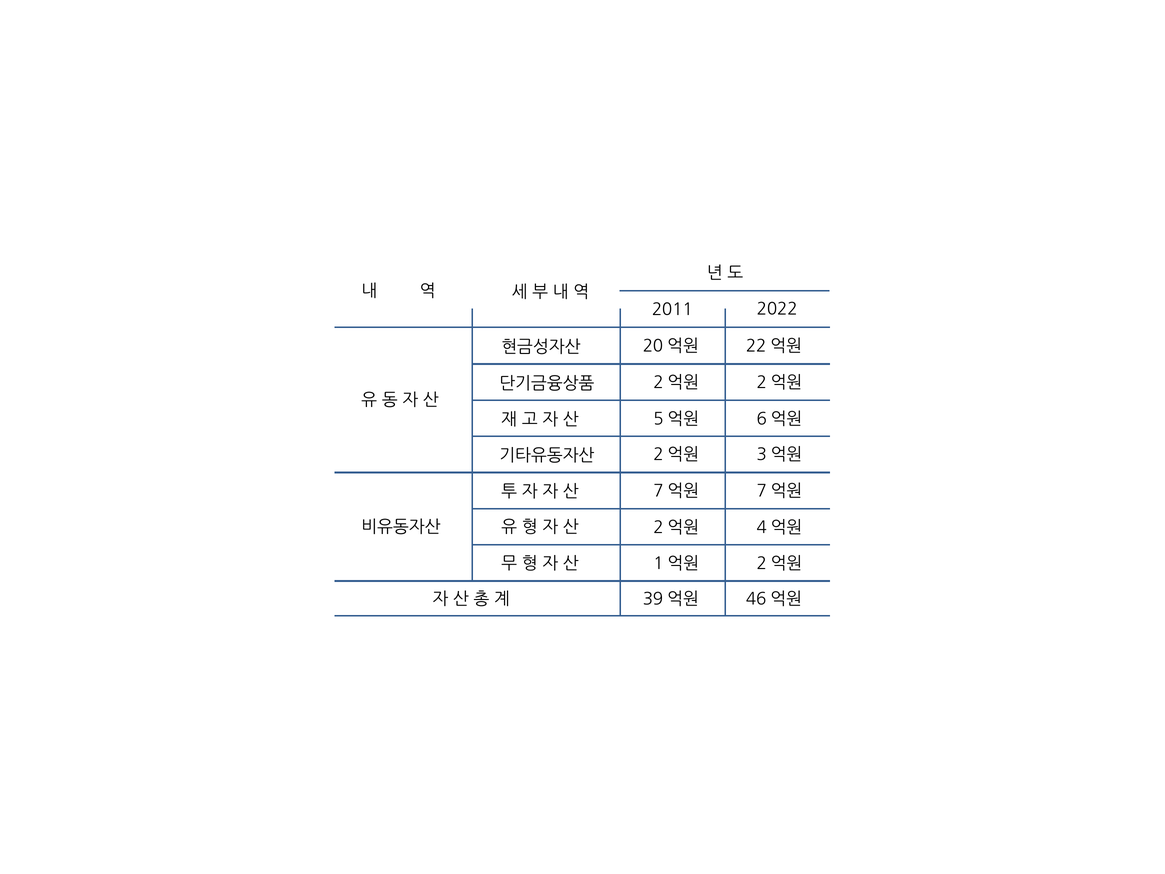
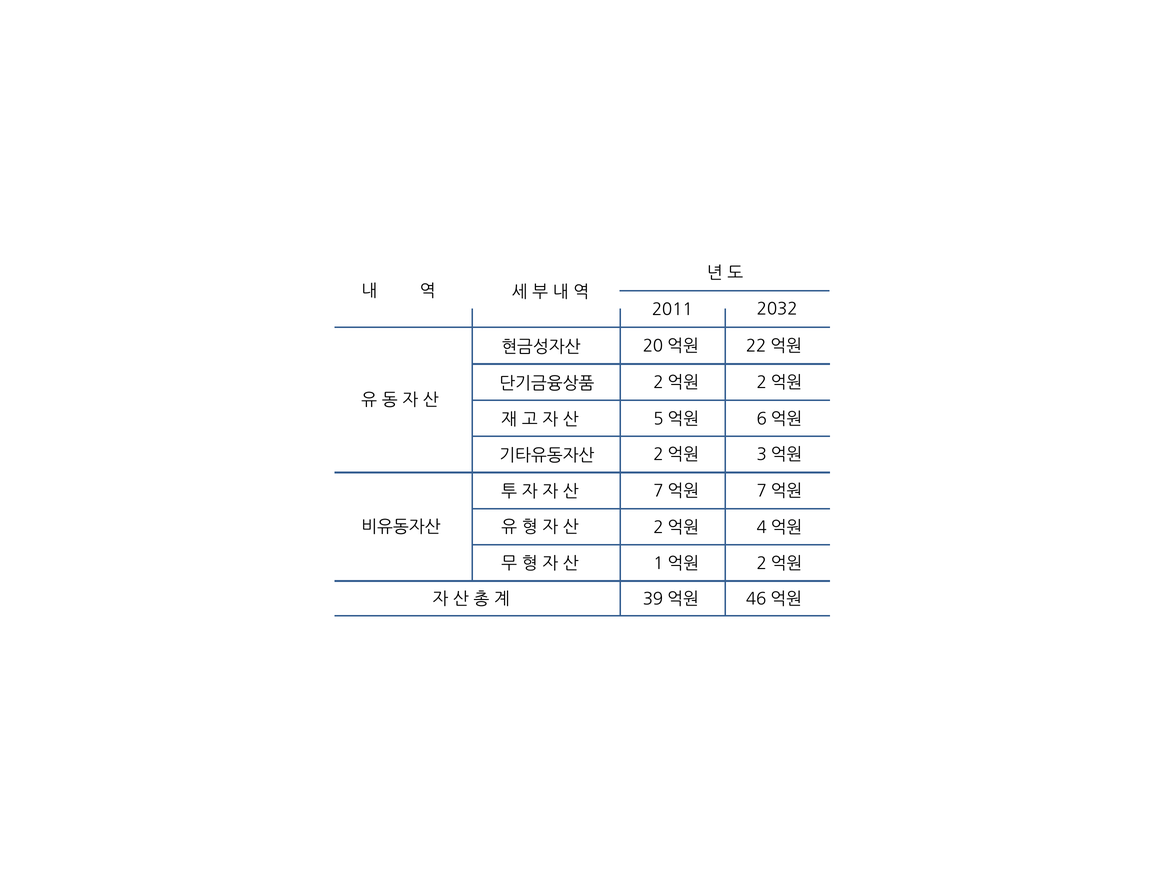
2022: 2022 -> 2032 (777, 309)
